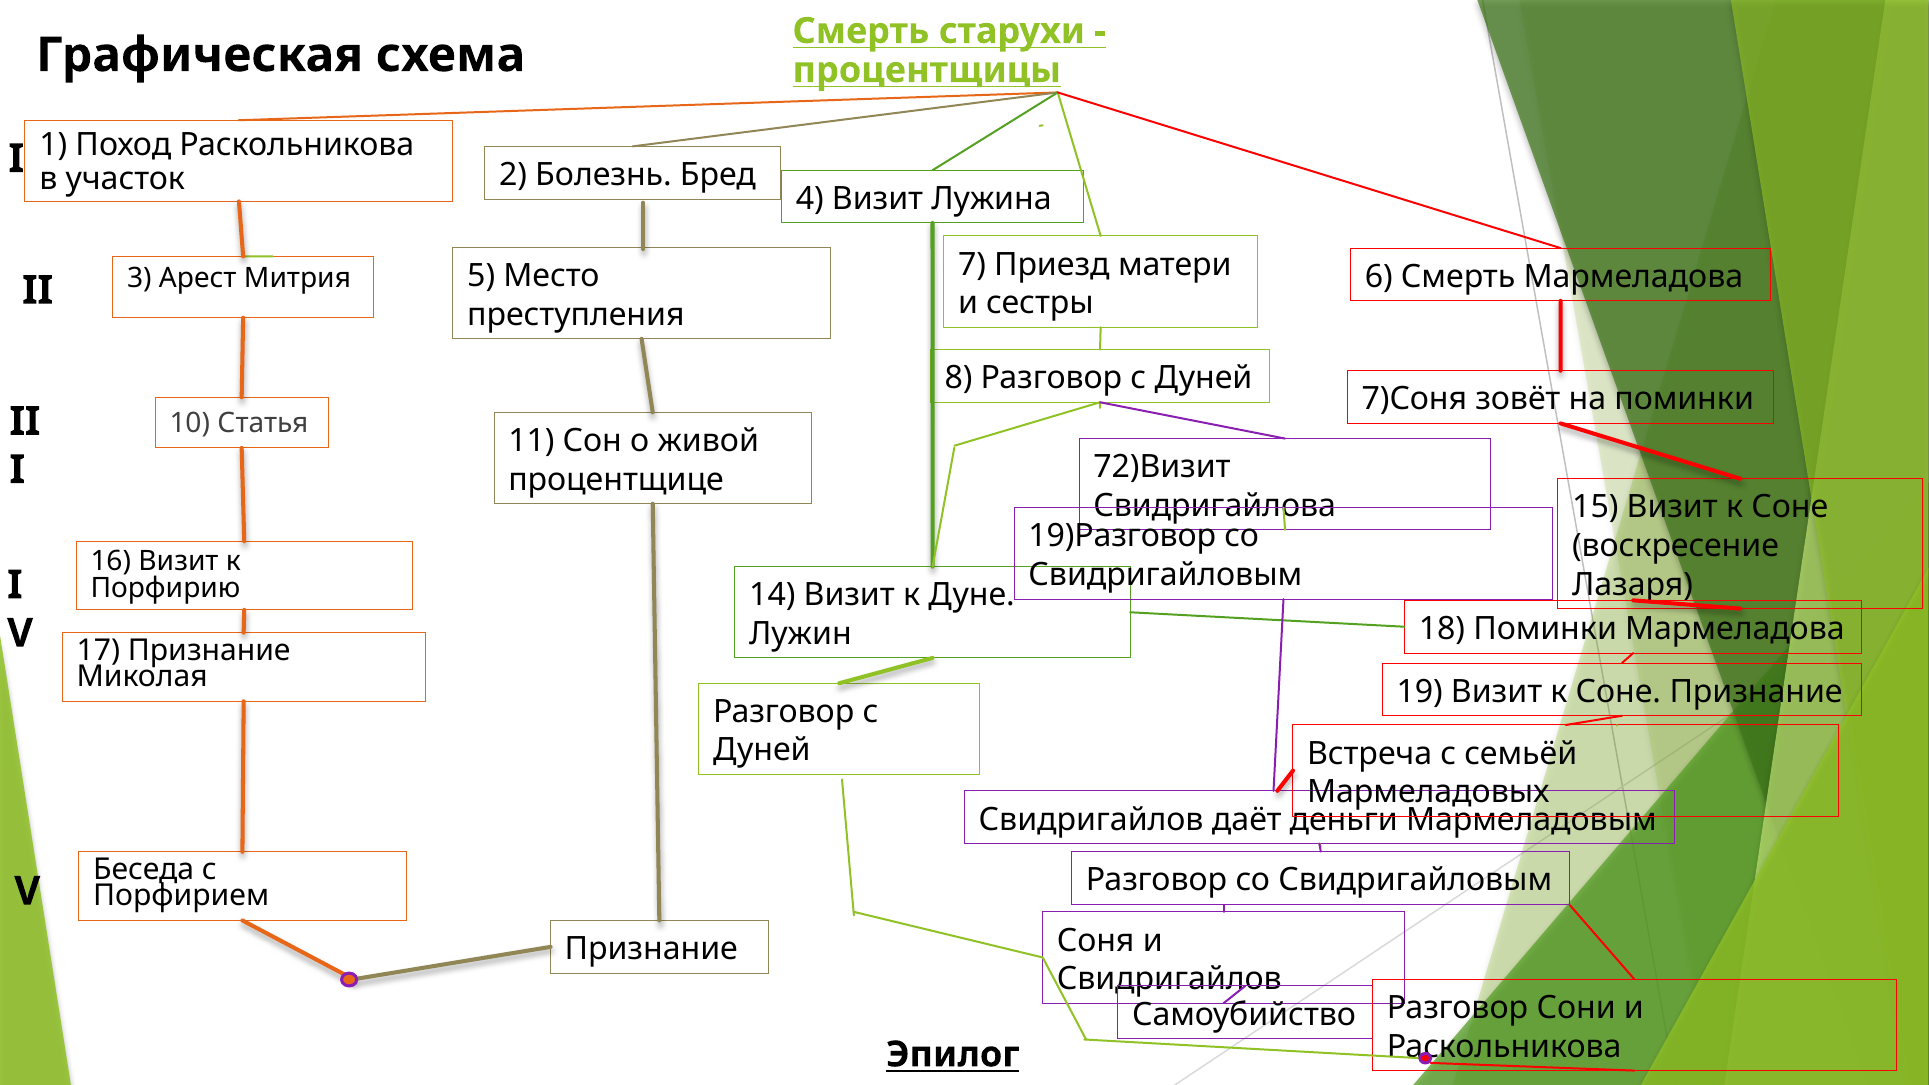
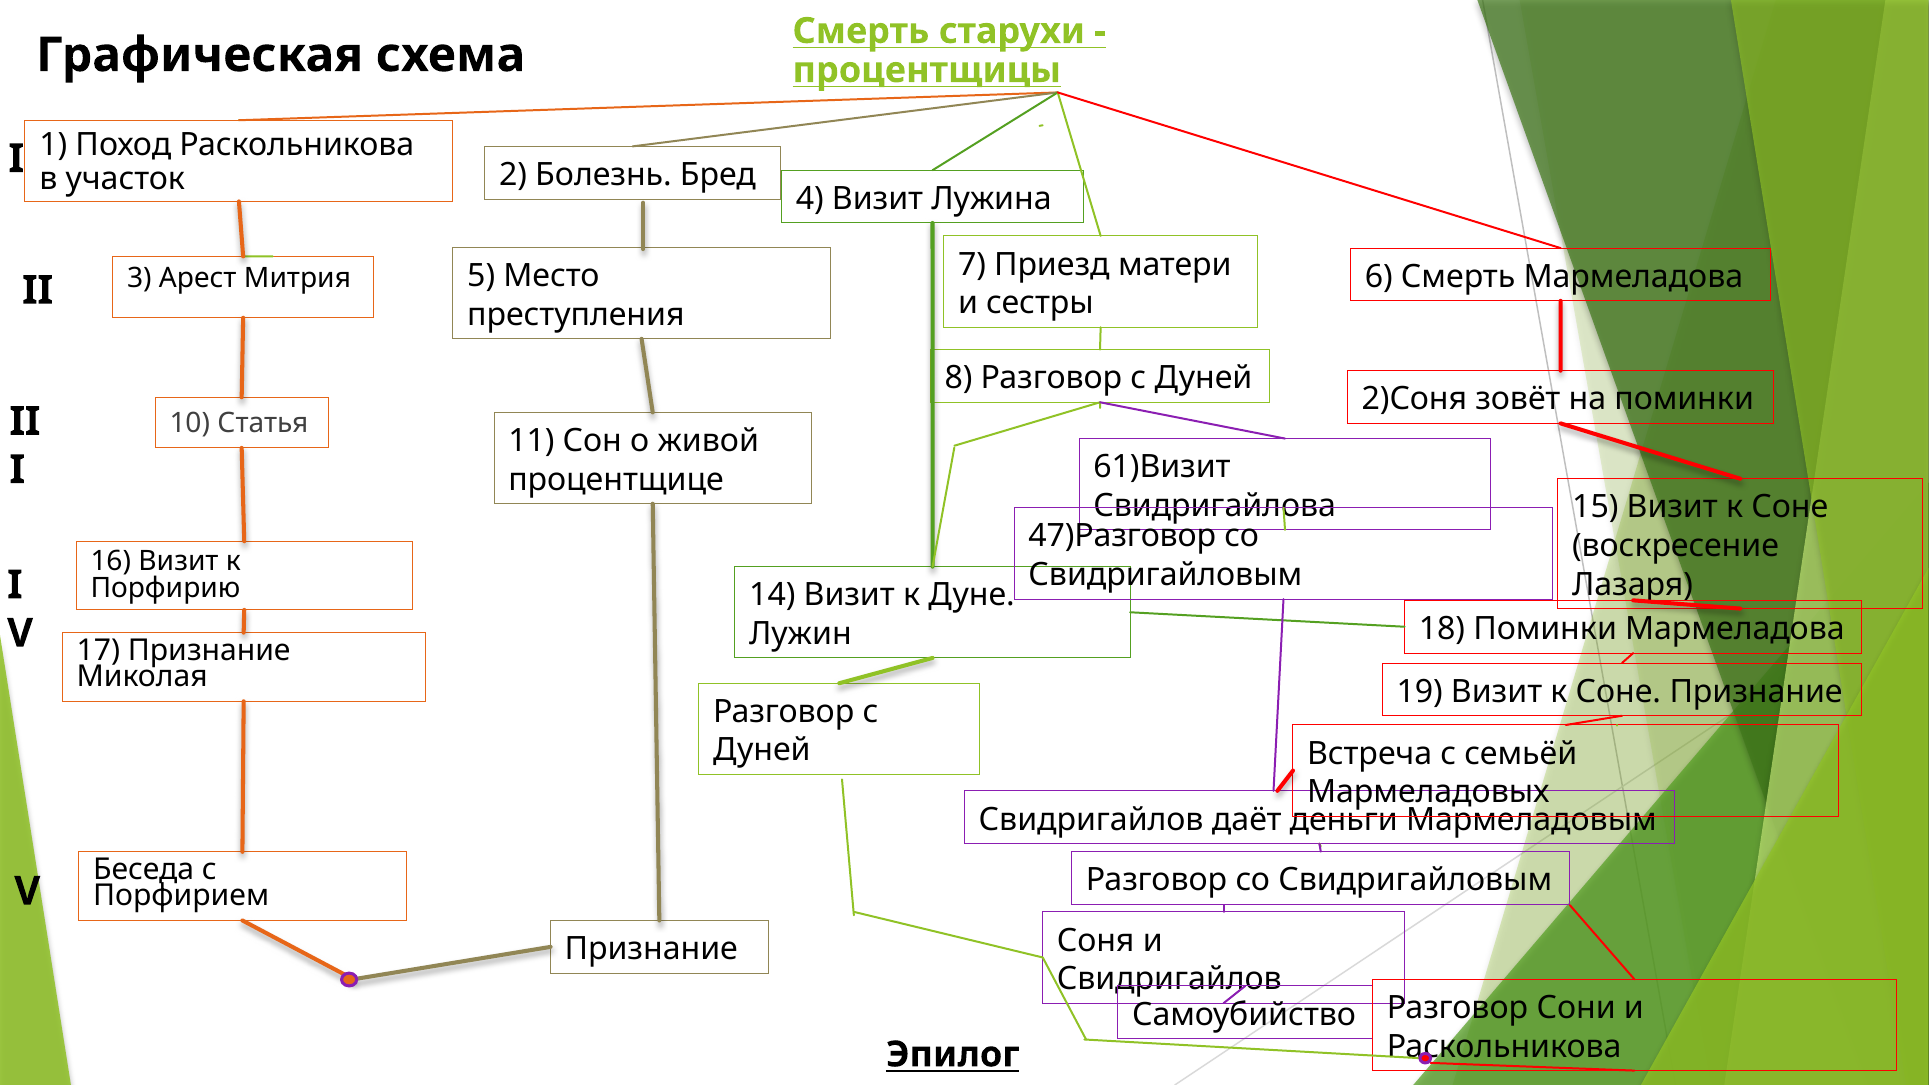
7)Соня: 7)Соня -> 2)Соня (1414, 399)
72)Визит: 72)Визит -> 61)Визит (1162, 467)
19)Разговор: 19)Разговор -> 47)Разговор (1122, 536)
